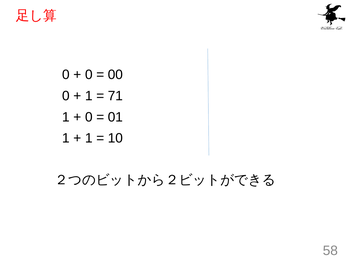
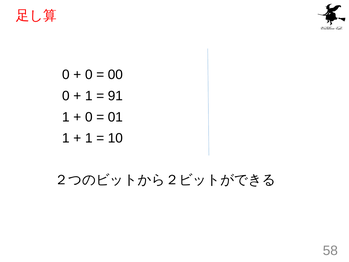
71: 71 -> 91 (115, 96)
